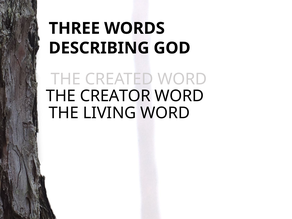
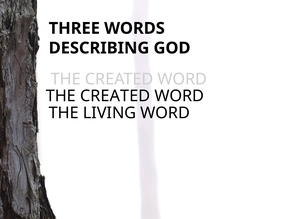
CREATOR: CREATOR -> CREATED (115, 96)
